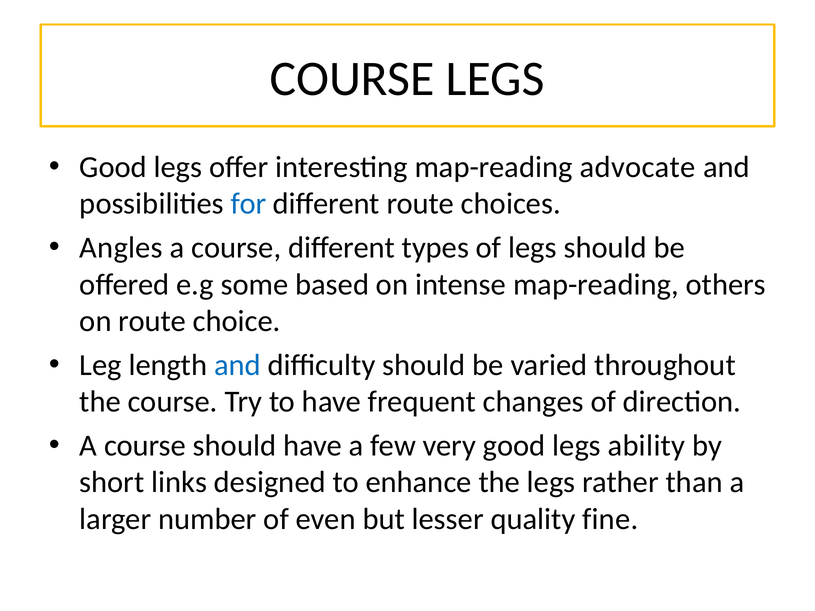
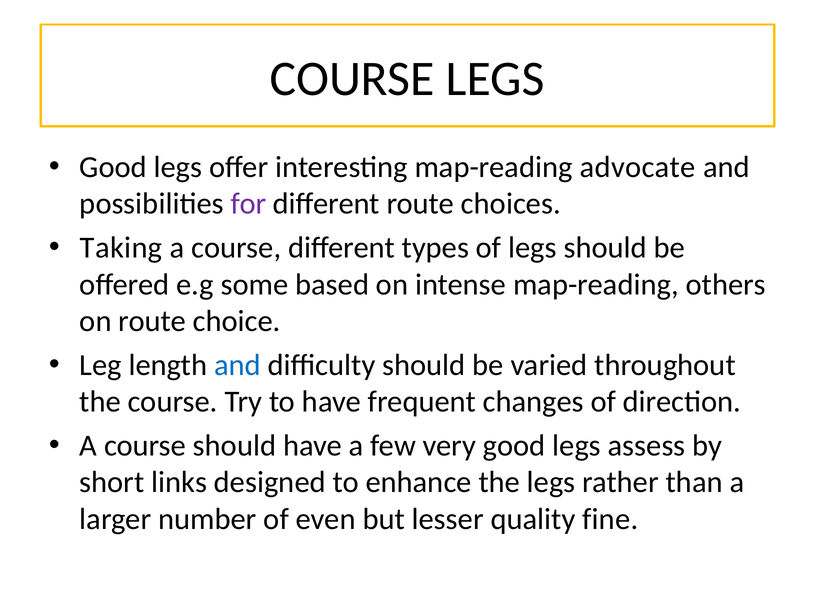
for colour: blue -> purple (248, 204)
Angles: Angles -> Taking (121, 248)
ability: ability -> assess (647, 446)
